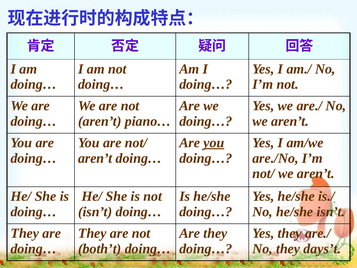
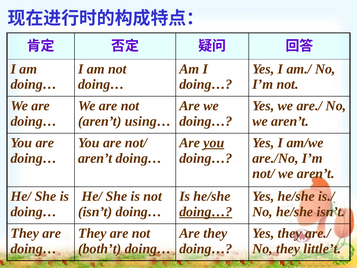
piano…: piano… -> using… (148, 121)
doing… underline: none -> present (206, 212)
days’t: days’t -> little’t (322, 248)
